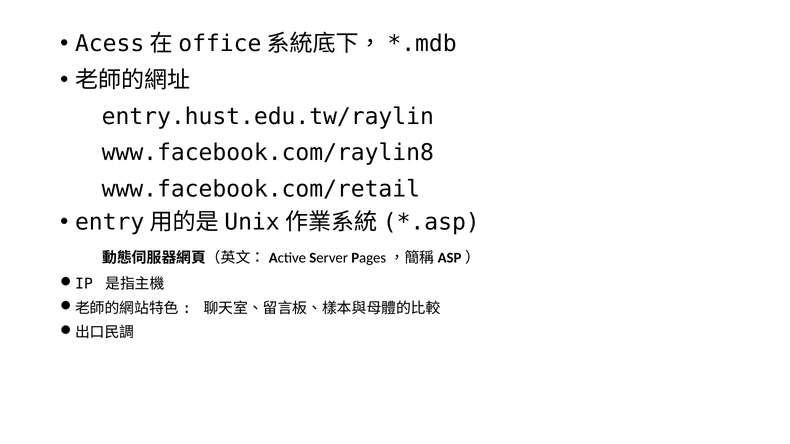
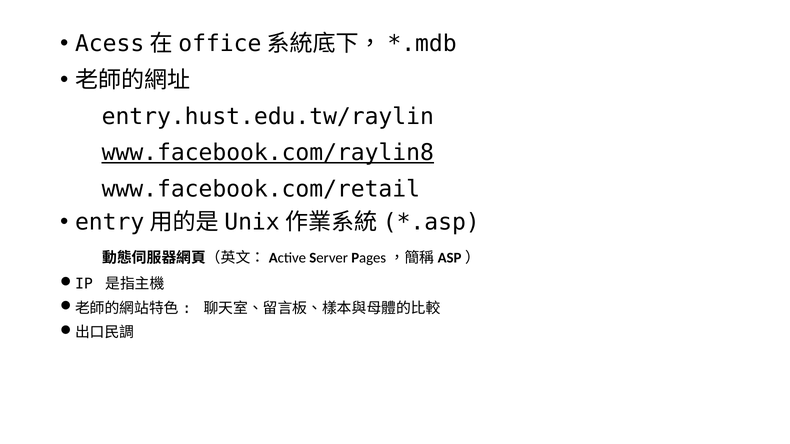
www.facebook.com/raylin8 underline: none -> present (268, 153)
